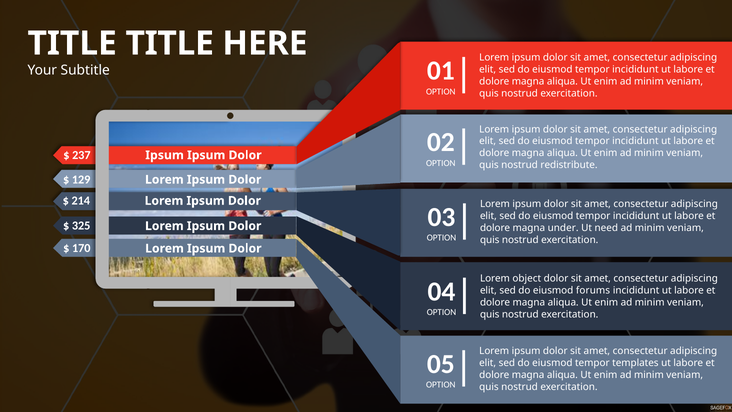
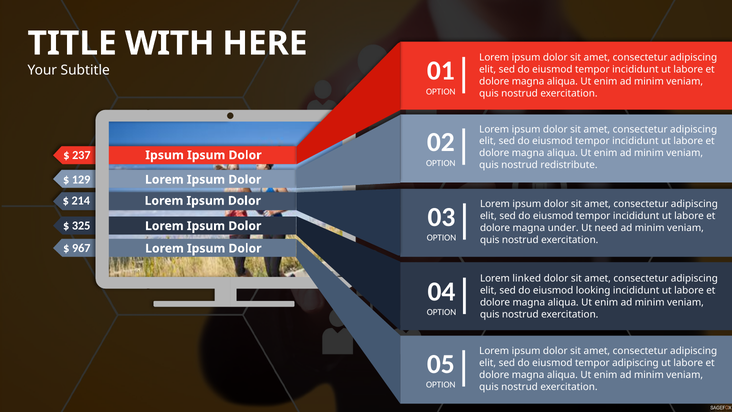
TITLE: TITLE -> WITH (170, 43)
170: 170 -> 967 (81, 248)
object: object -> linked (527, 278)
forums: forums -> looking (593, 290)
tempor templates: templates -> adipiscing (635, 363)
